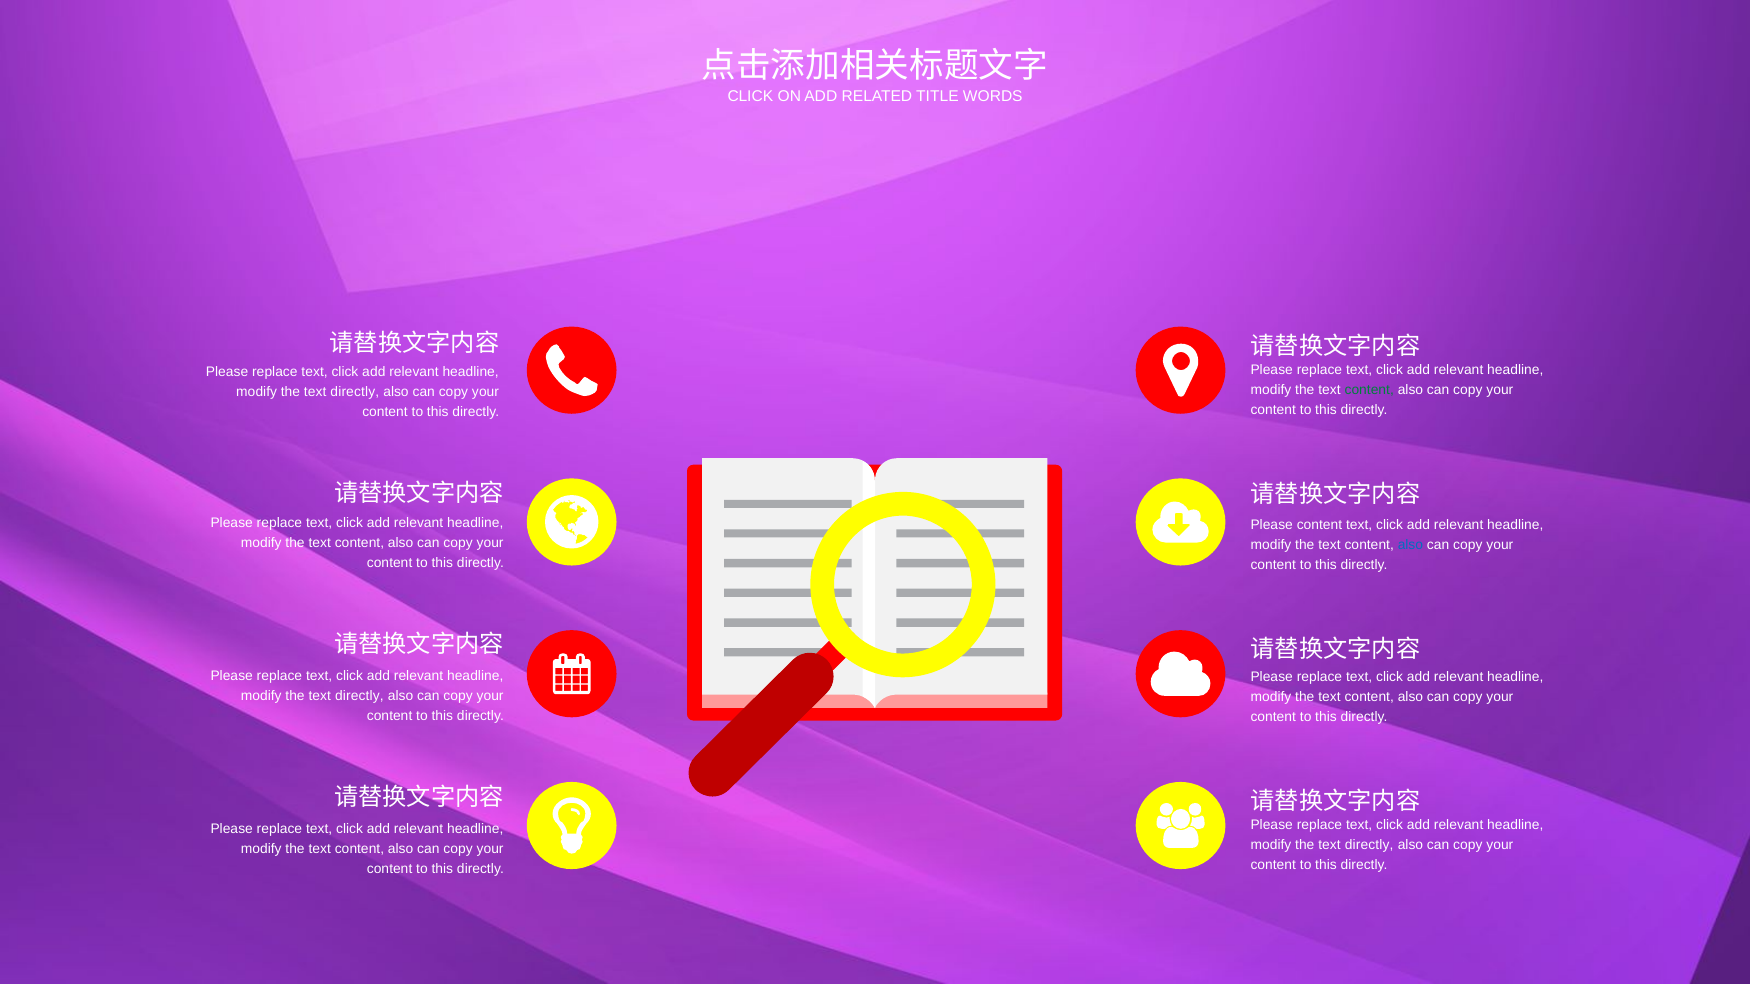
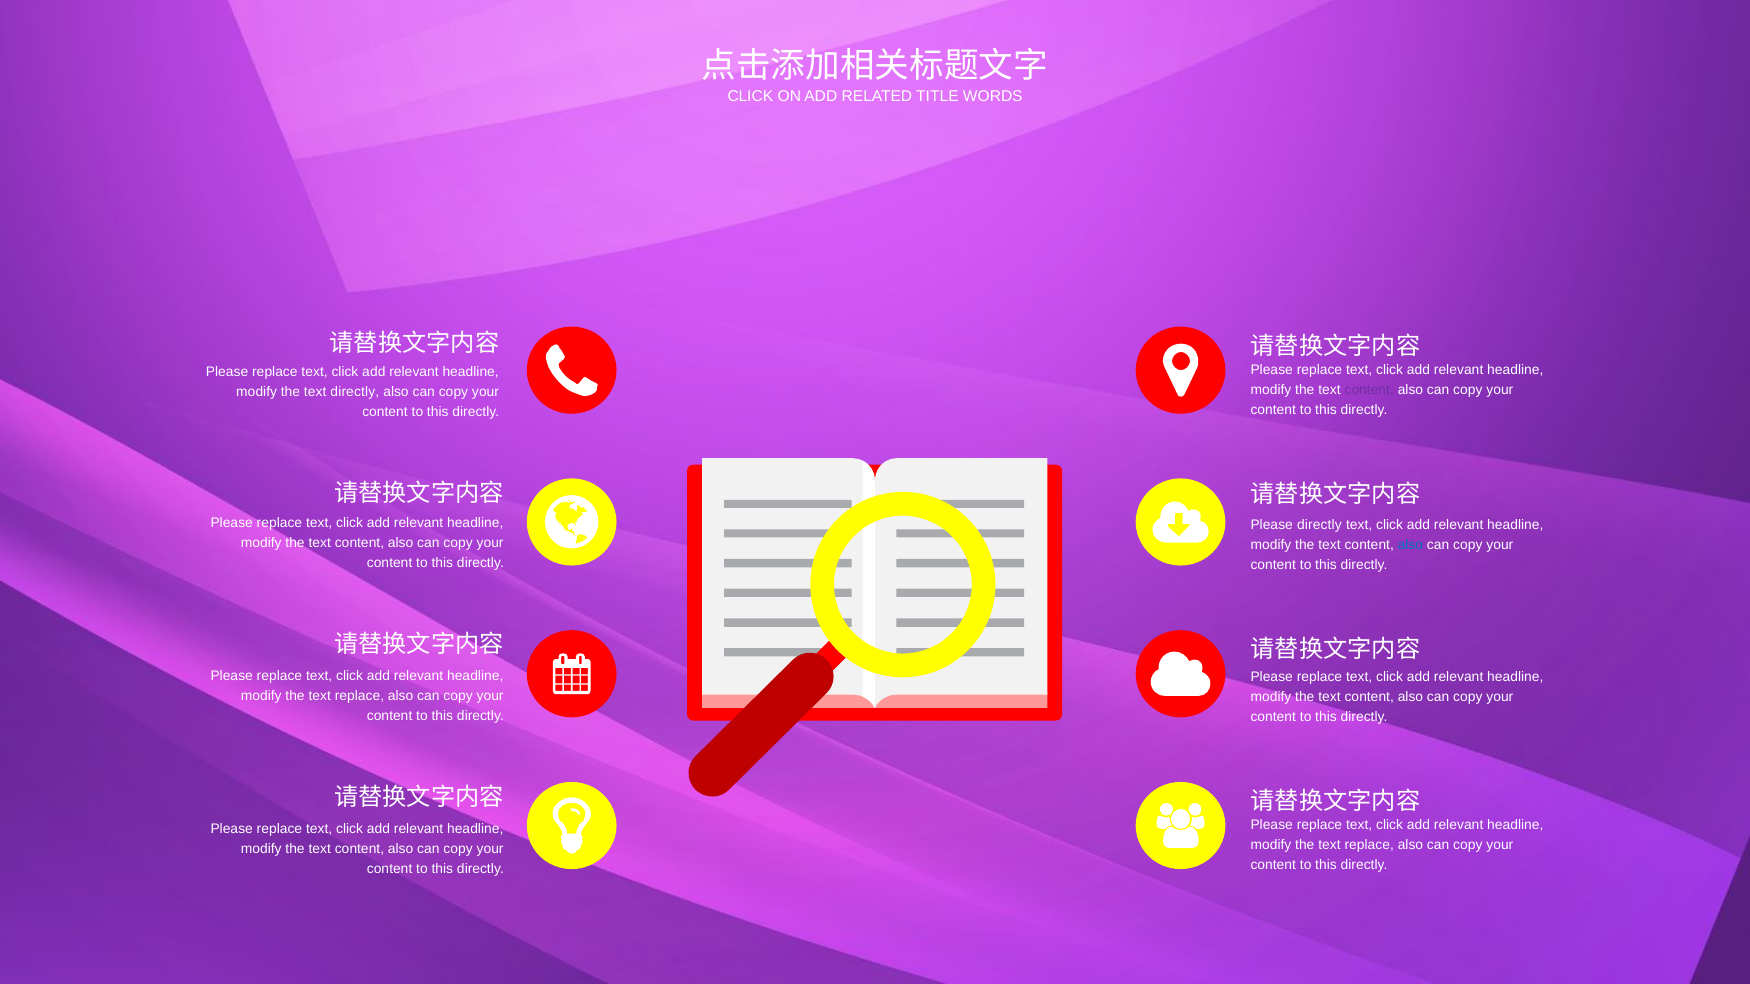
content colour: green -> purple (1369, 390)
Please content: content -> directly (1319, 525)
directly: directly -> replace (359, 696)
directly: directly -> replace (1369, 845)
